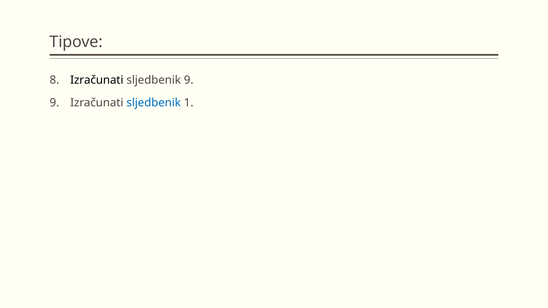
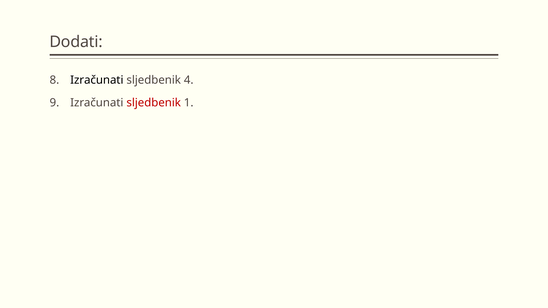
Tipove: Tipove -> Dodati (76, 42)
sljedbenik 9: 9 -> 4 (189, 80)
sljedbenik colour: blue -> red (154, 103)
